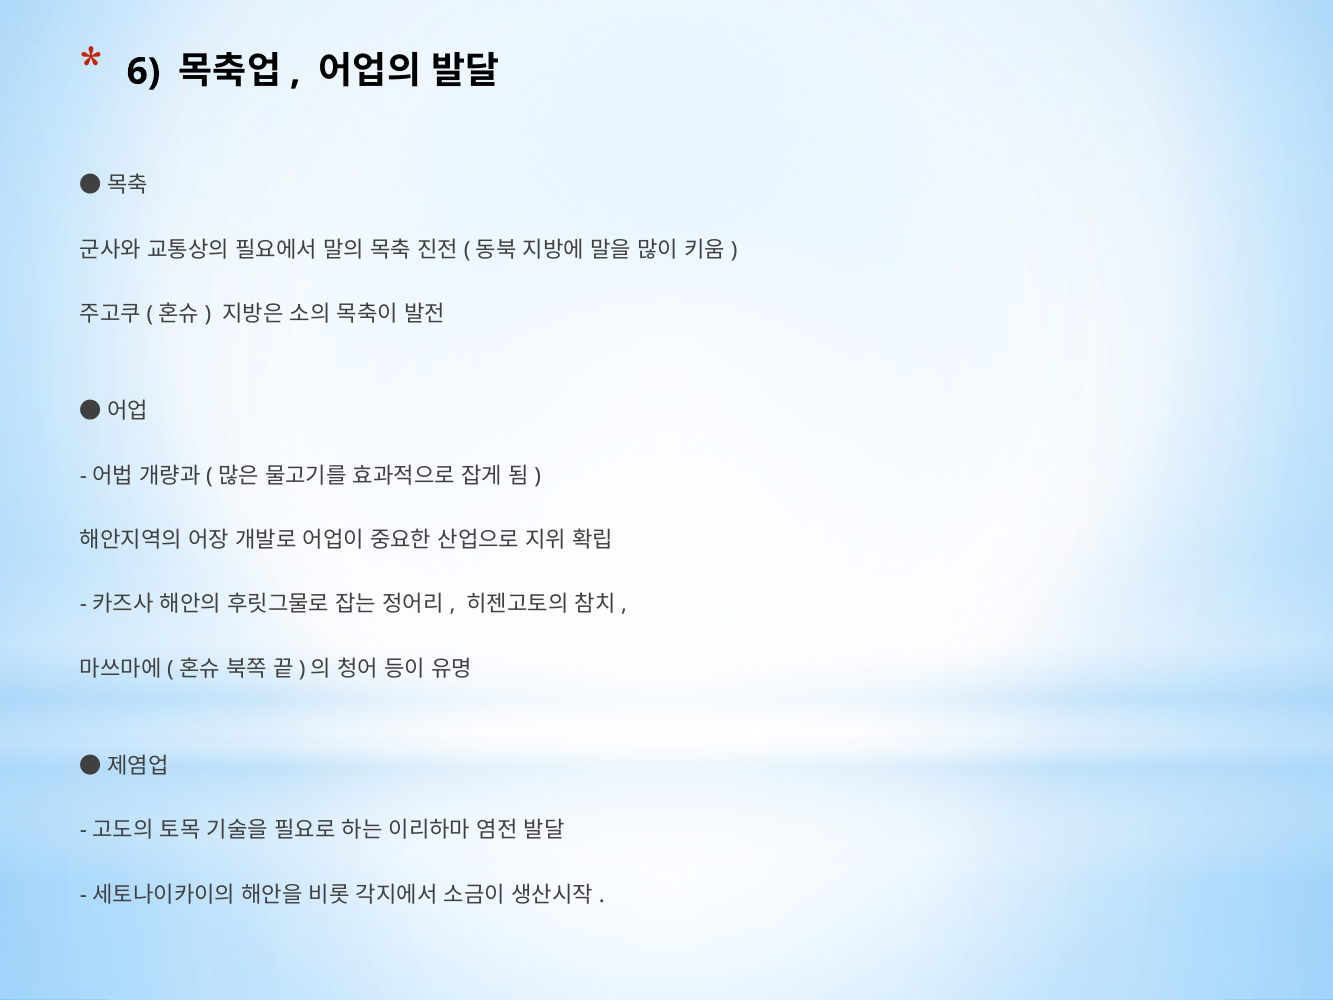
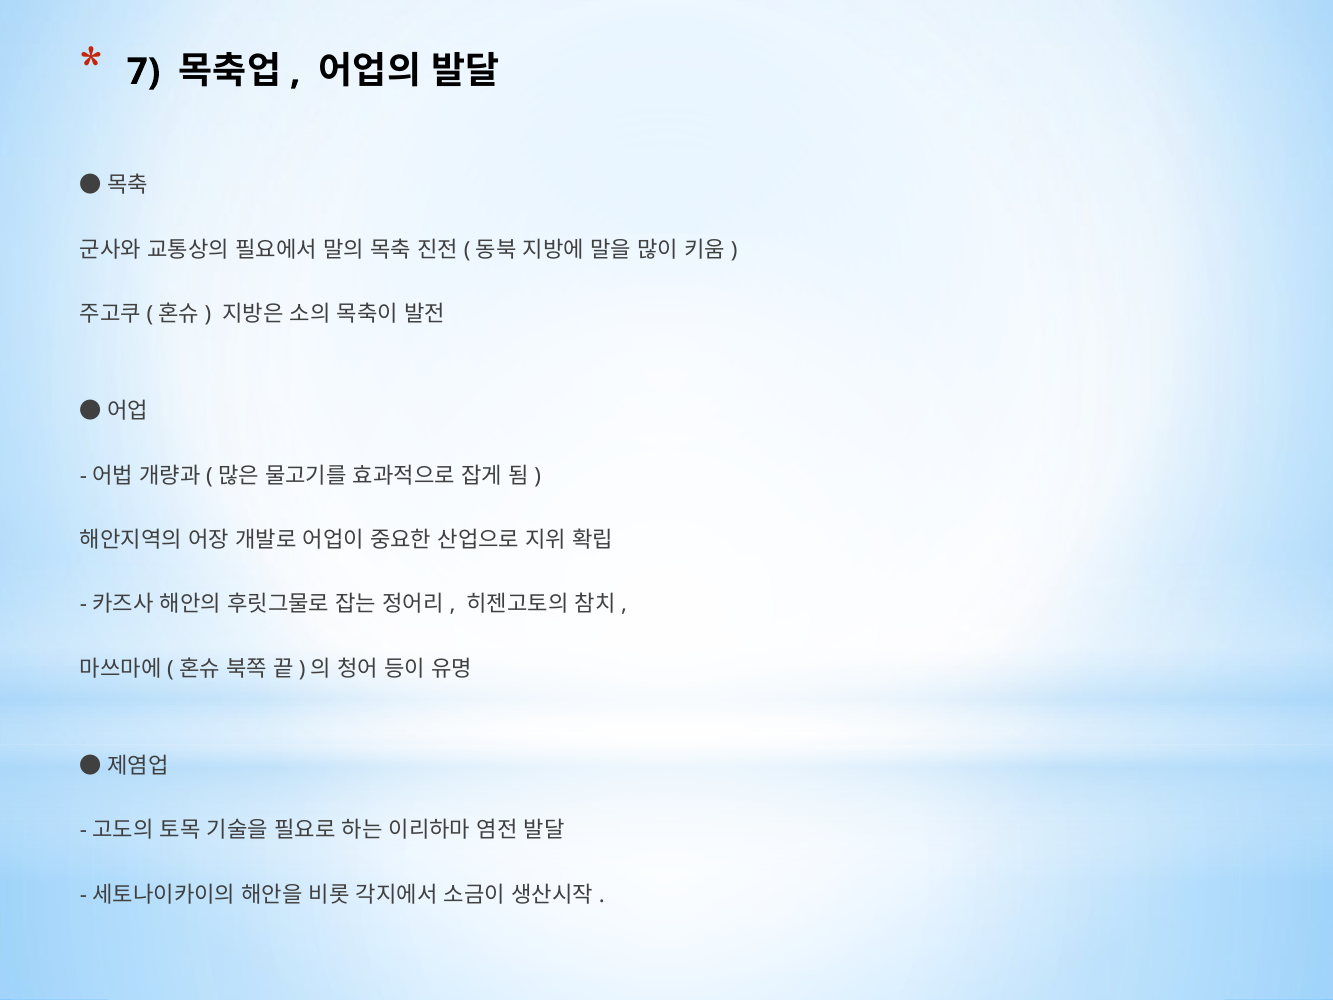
6: 6 -> 7 (143, 72)
